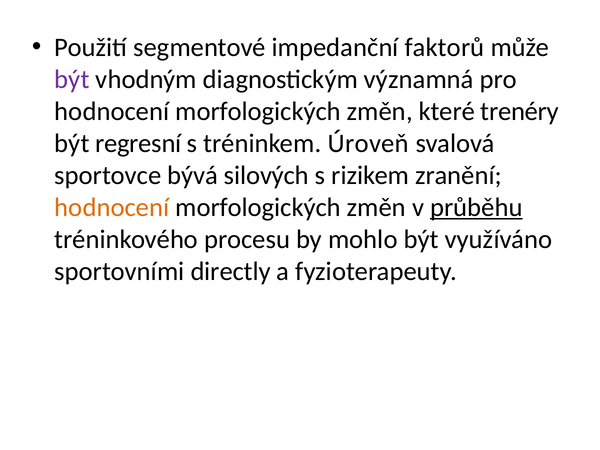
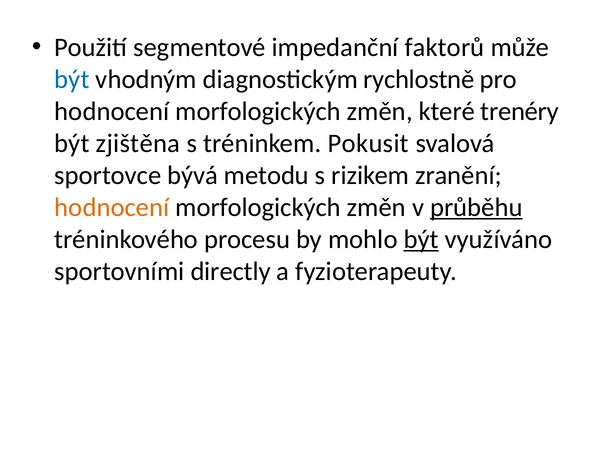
být colour: purple -> blue (72, 79)
významná: významná -> rychlostně (419, 79)
regresní: regresní -> zjištěna (138, 143)
Úroveň: Úroveň -> Pokusit (368, 143)
silových: silových -> metodu (266, 175)
být underline: none -> present (421, 239)
